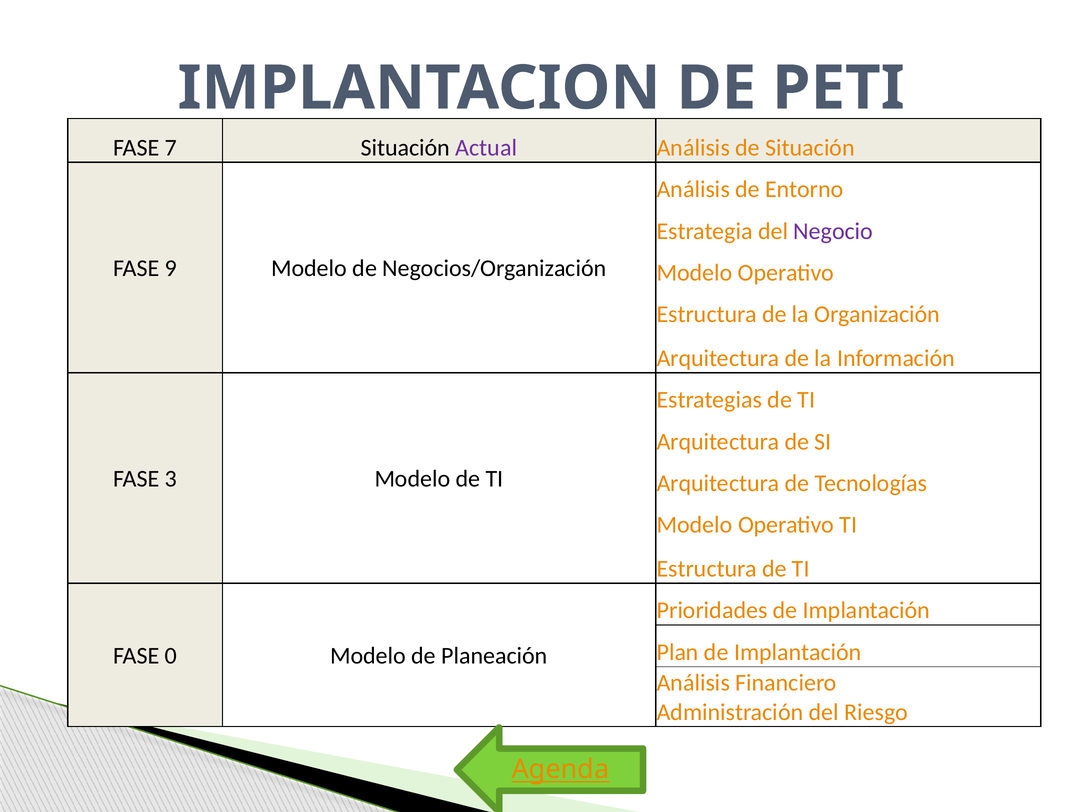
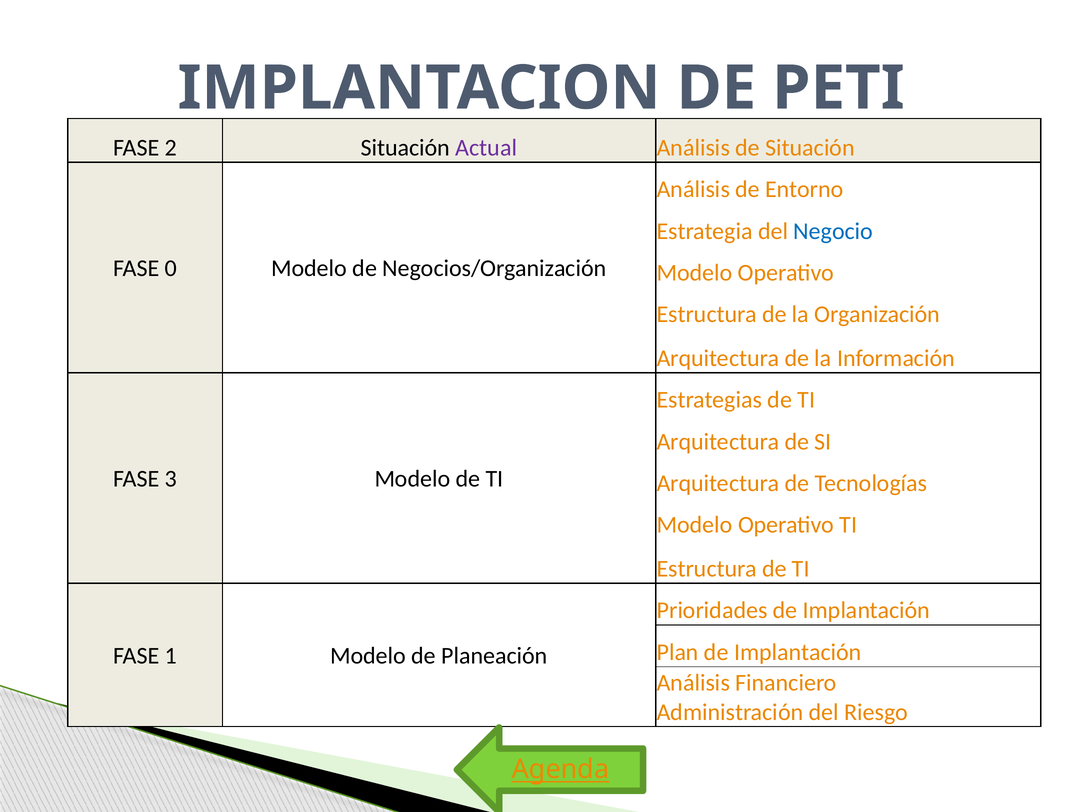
7: 7 -> 2 (171, 148)
Negocio colour: purple -> blue (833, 231)
9: 9 -> 0 (171, 268)
0: 0 -> 1 (171, 656)
